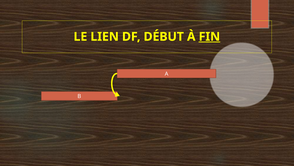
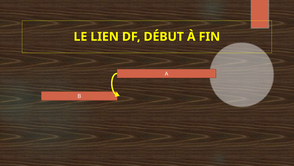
FIN underline: present -> none (209, 37)
